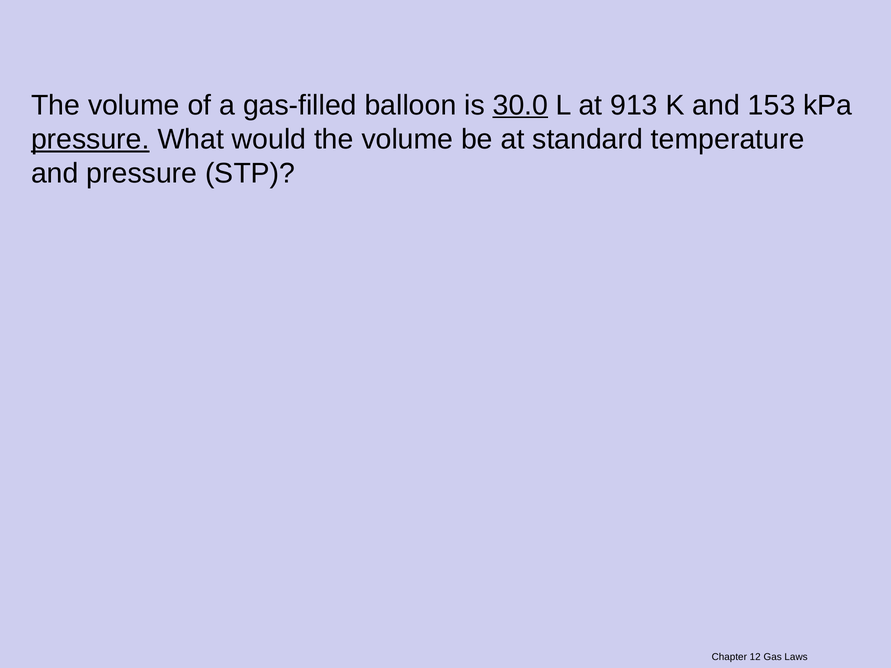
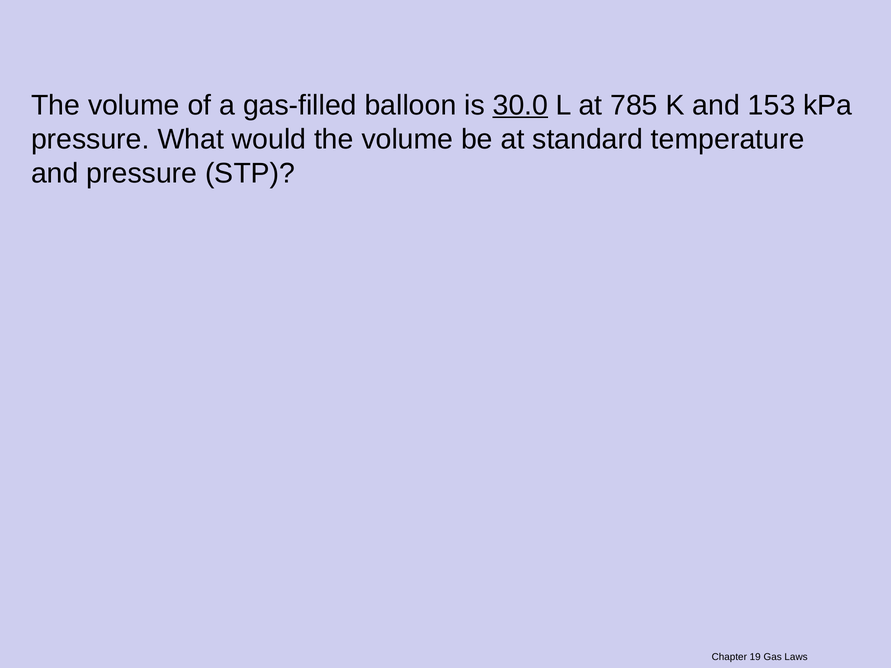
913: 913 -> 785 (634, 105)
pressure underline: present -> none (90, 139)
12: 12 -> 19 (755, 657)
